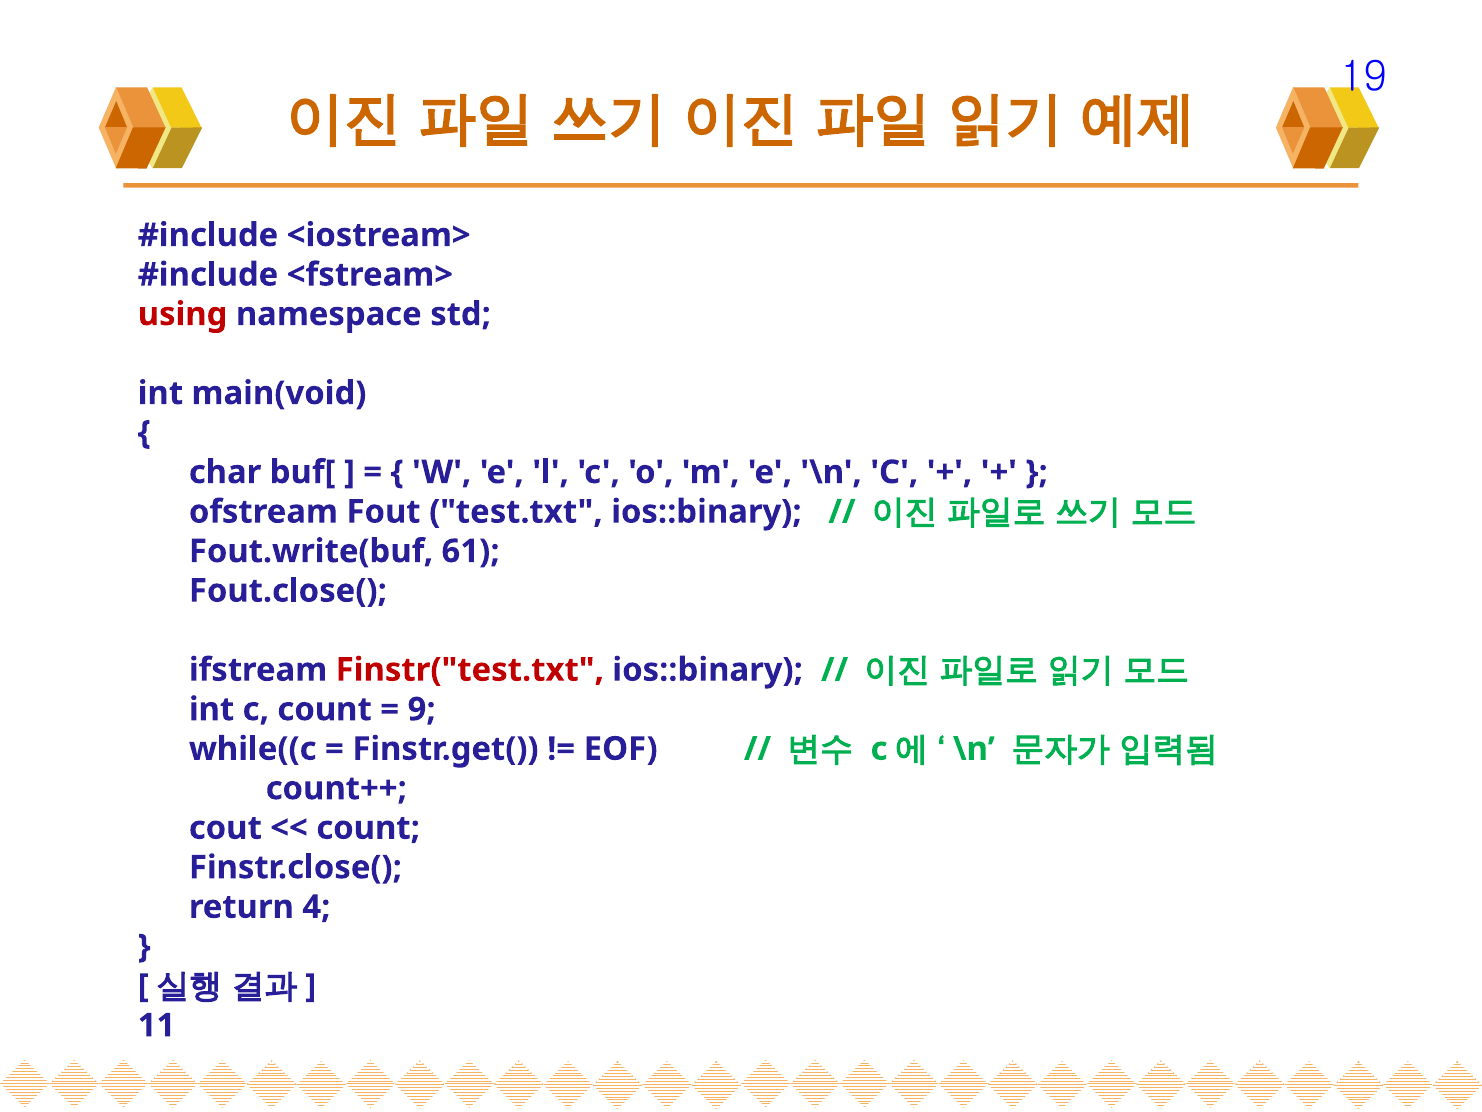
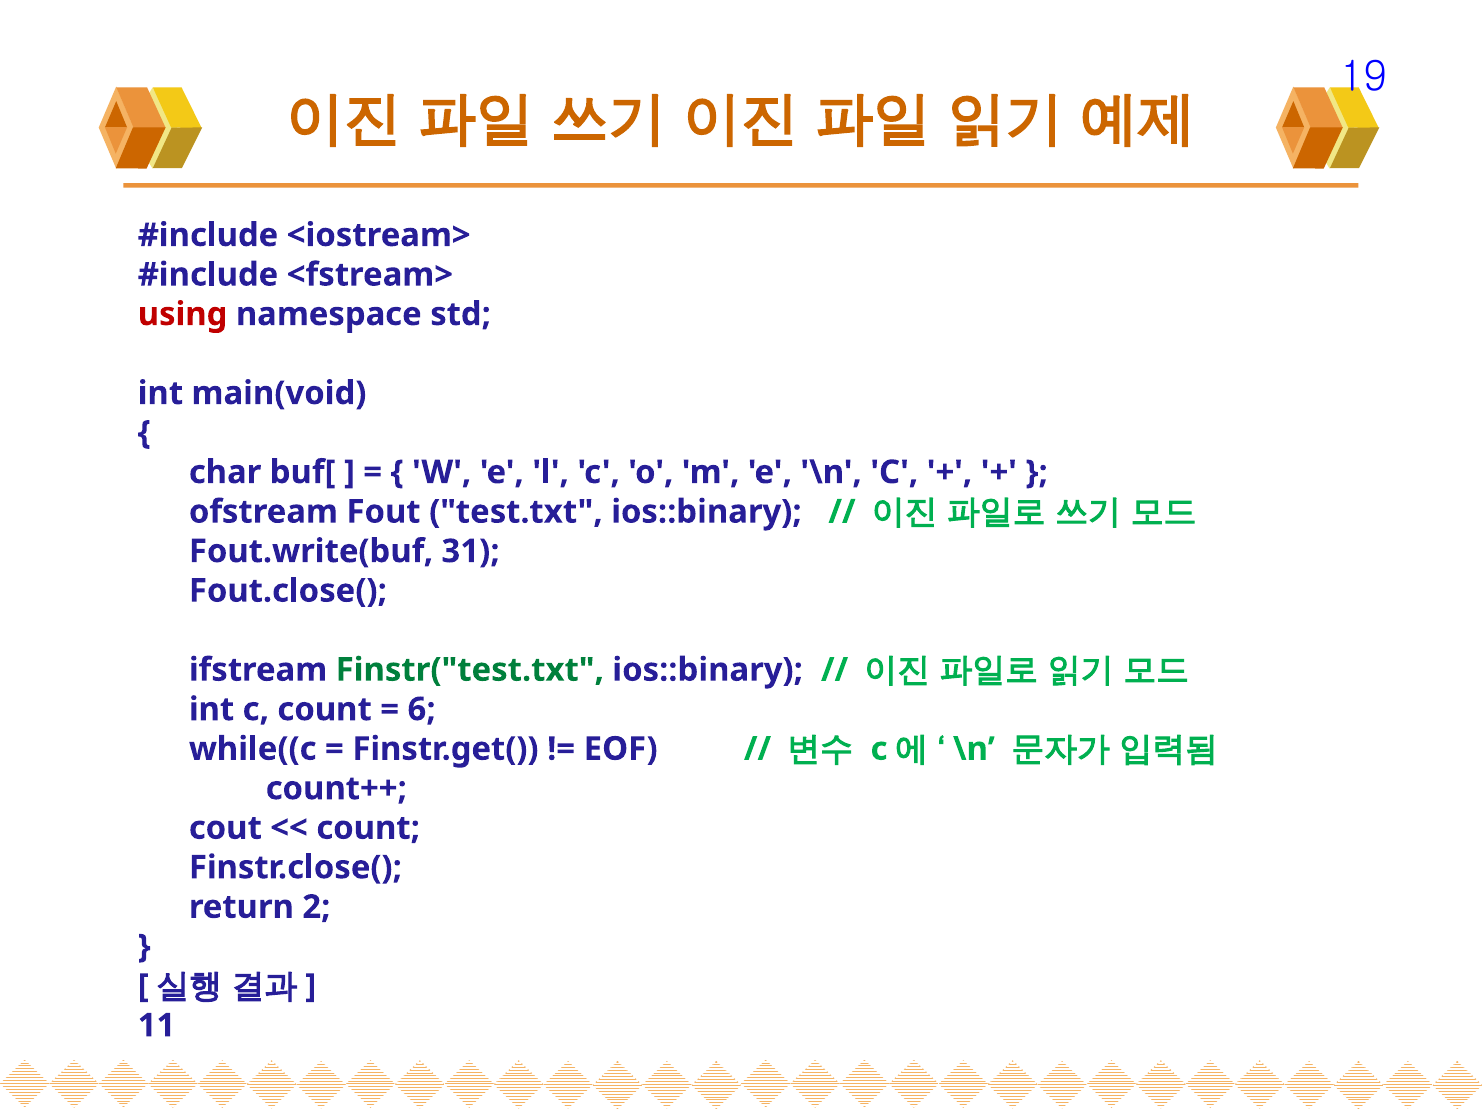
61: 61 -> 31 (471, 551)
Finstr("test.txt colour: red -> green (470, 670)
9: 9 -> 6 (422, 709)
4: 4 -> 2 (316, 907)
